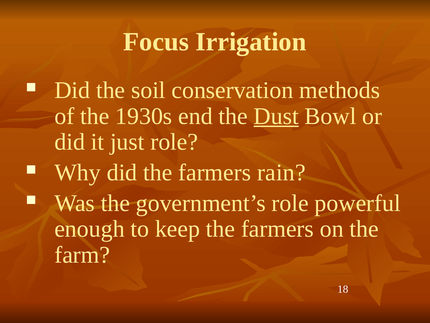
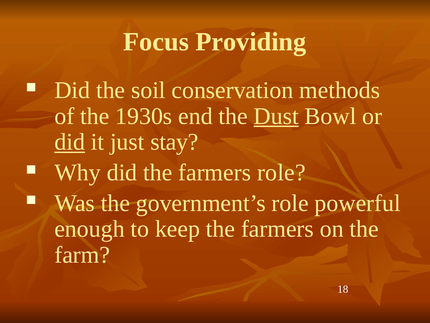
Irrigation: Irrigation -> Providing (251, 42)
did underline: none -> present (70, 142)
just role: role -> stay (174, 142)
farmers rain: rain -> role (281, 172)
